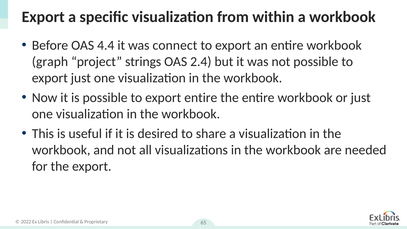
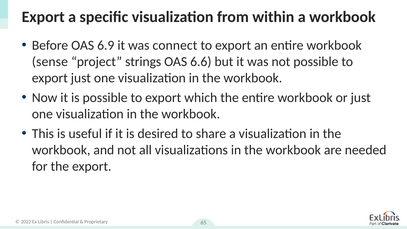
4.4: 4.4 -> 6.9 (106, 45)
graph: graph -> sense (50, 62)
2.4: 2.4 -> 6.6 (201, 62)
export entire: entire -> which (201, 98)
